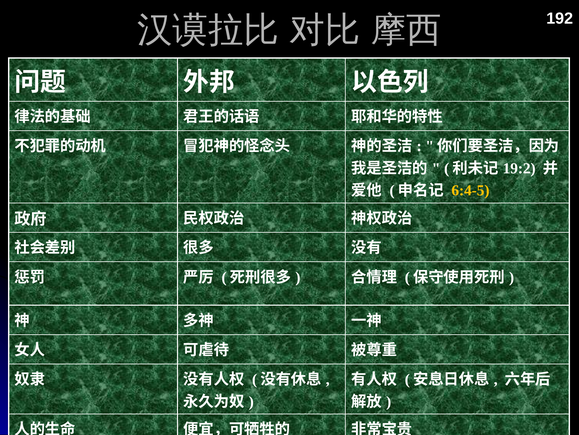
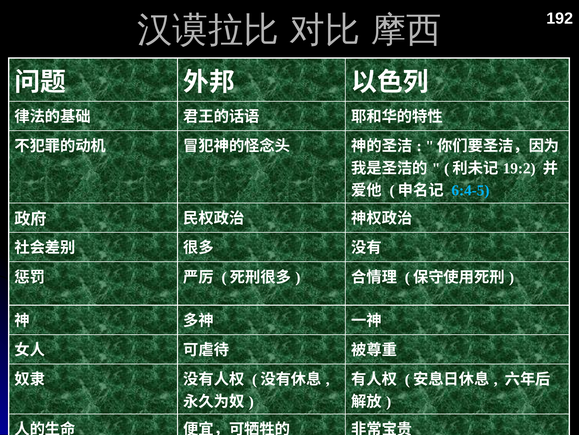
6:4-5 colour: yellow -> light blue (470, 190)
